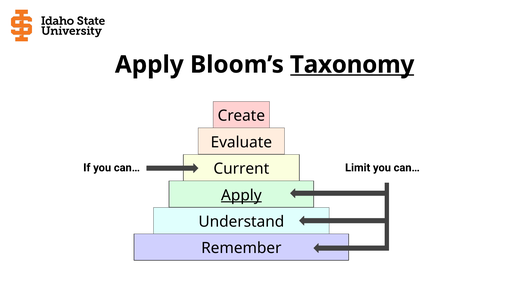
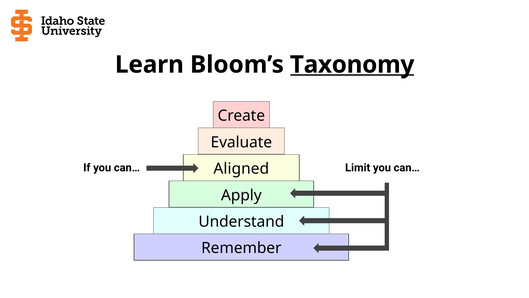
Apply: Apply -> Learn (149, 65)
Current: Current -> Aligned (241, 168)
Apply underline: present -> none (241, 195)
